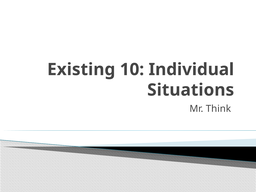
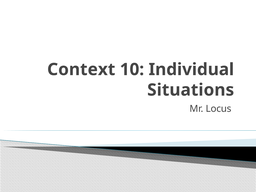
Existing: Existing -> Context (81, 69)
Think: Think -> Locus (219, 109)
